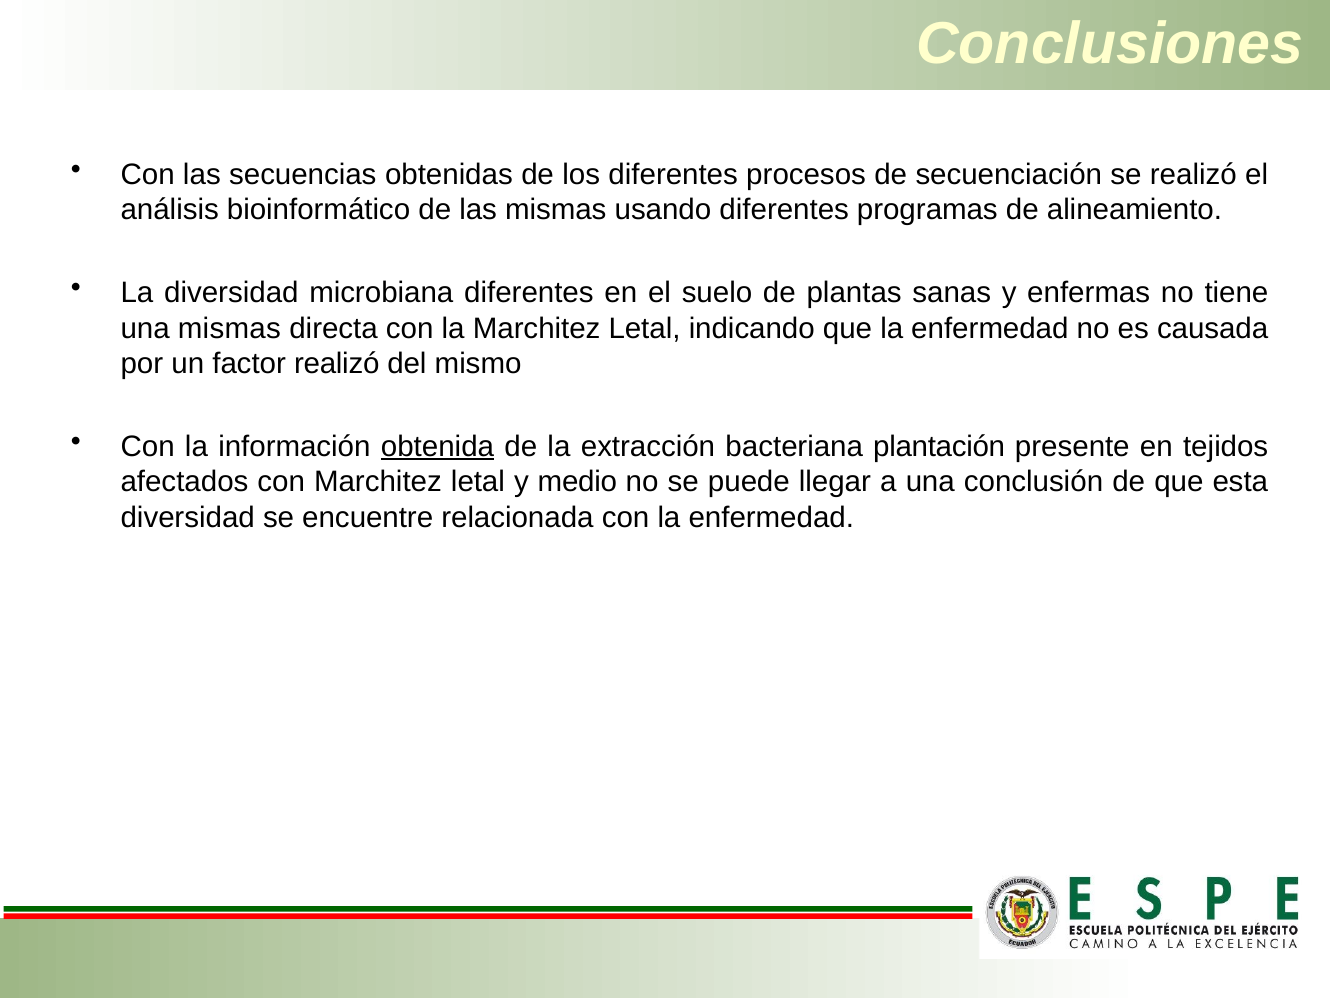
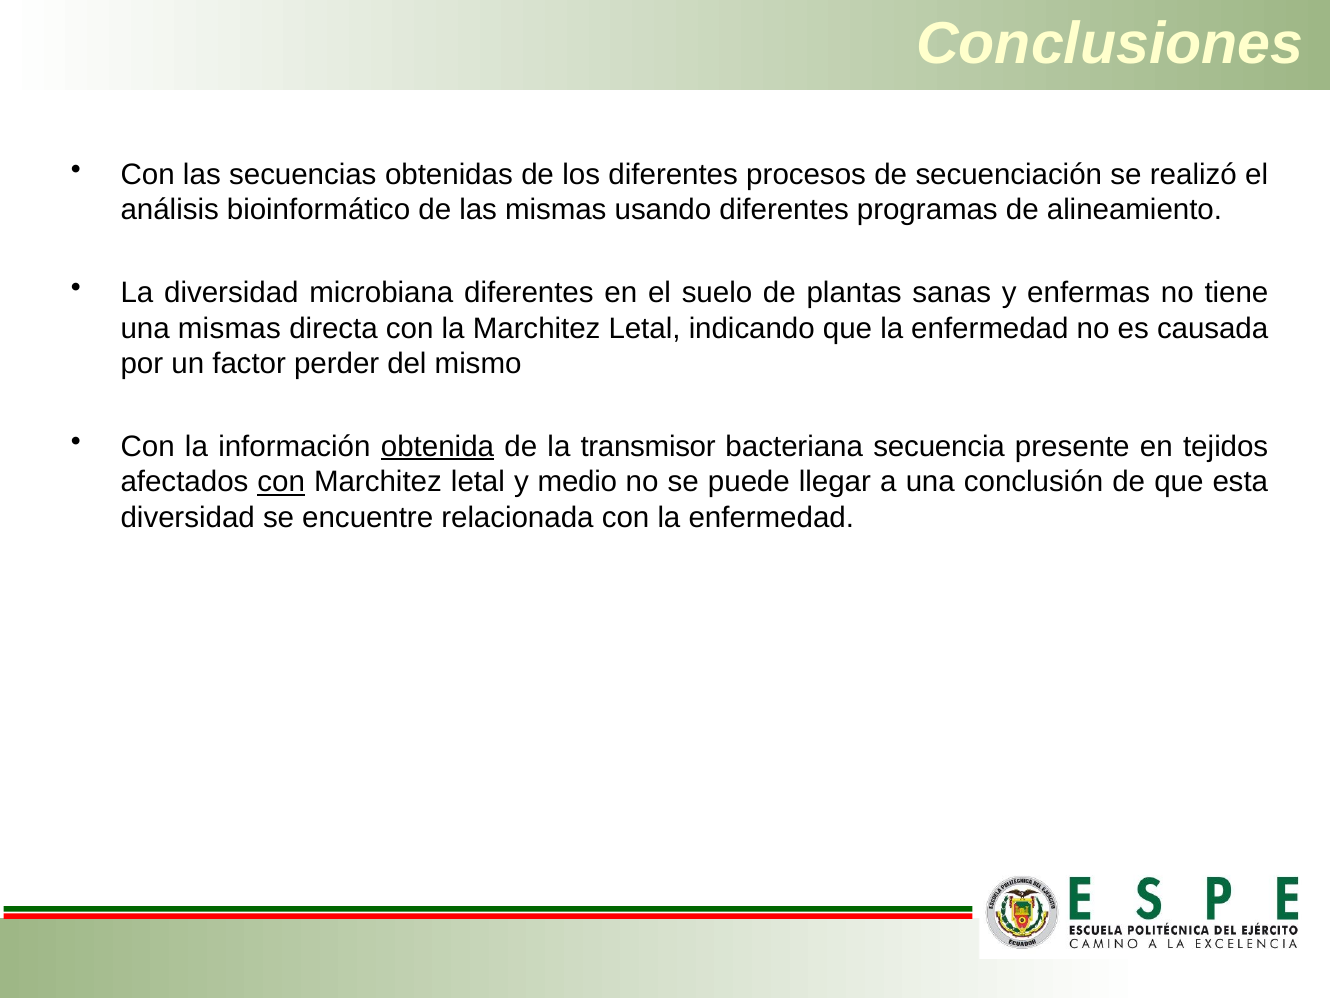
factor realizó: realizó -> perder (337, 364)
extracción: extracción -> transmisor (648, 446)
plantación: plantación -> secuencia (939, 446)
con underline: none -> present (281, 482)
